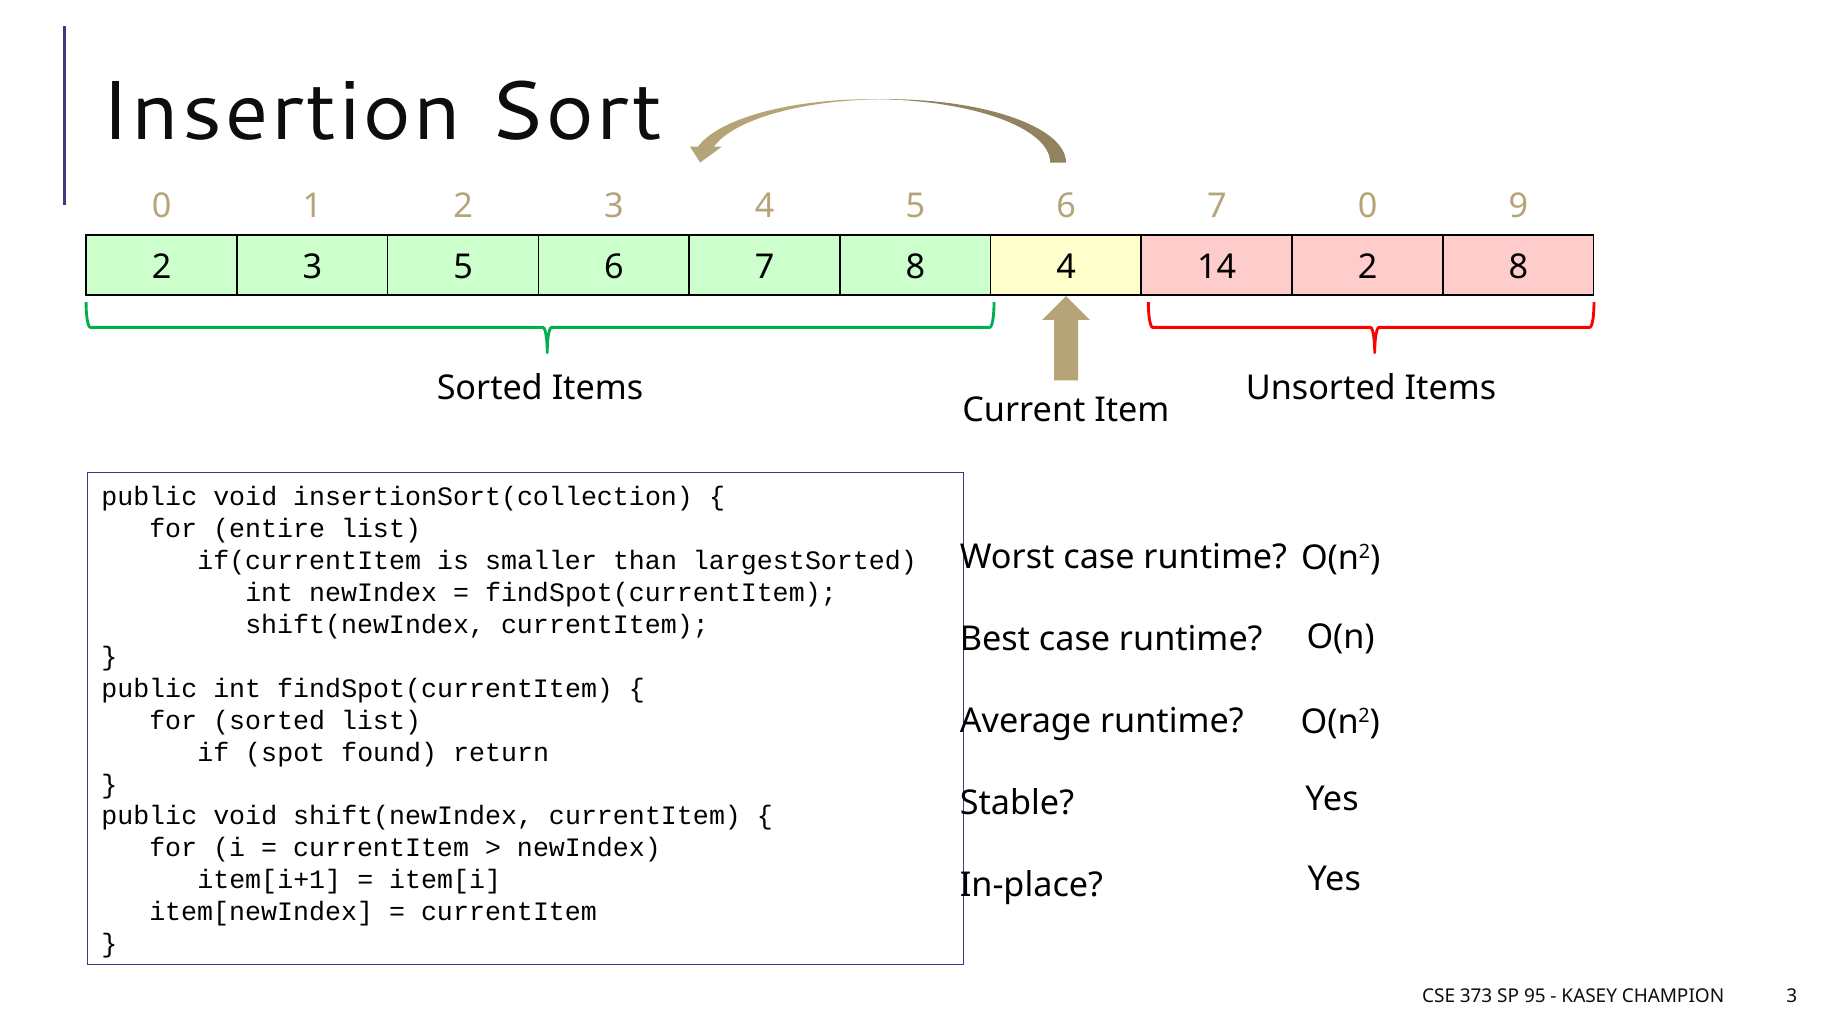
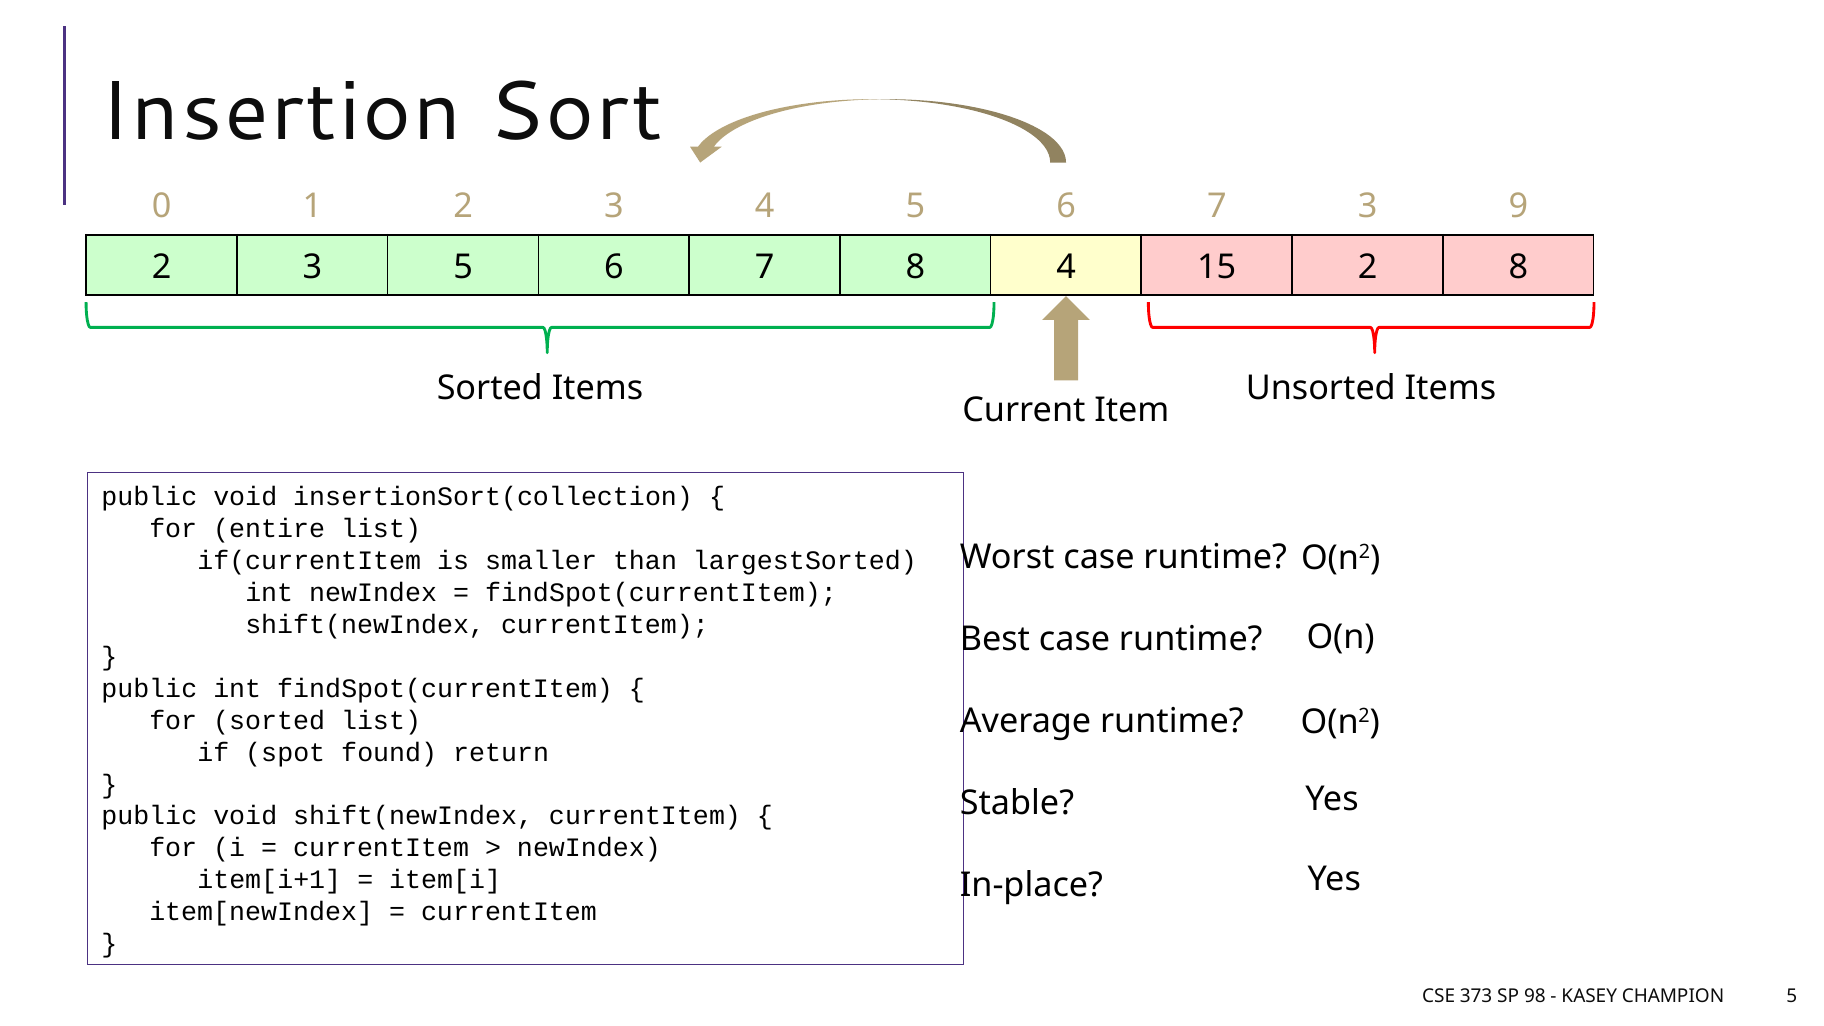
7 0: 0 -> 3 (1368, 207)
14: 14 -> 15 (1217, 267)
95: 95 -> 98 (1535, 996)
CHAMPION 3: 3 -> 5 (1792, 996)
